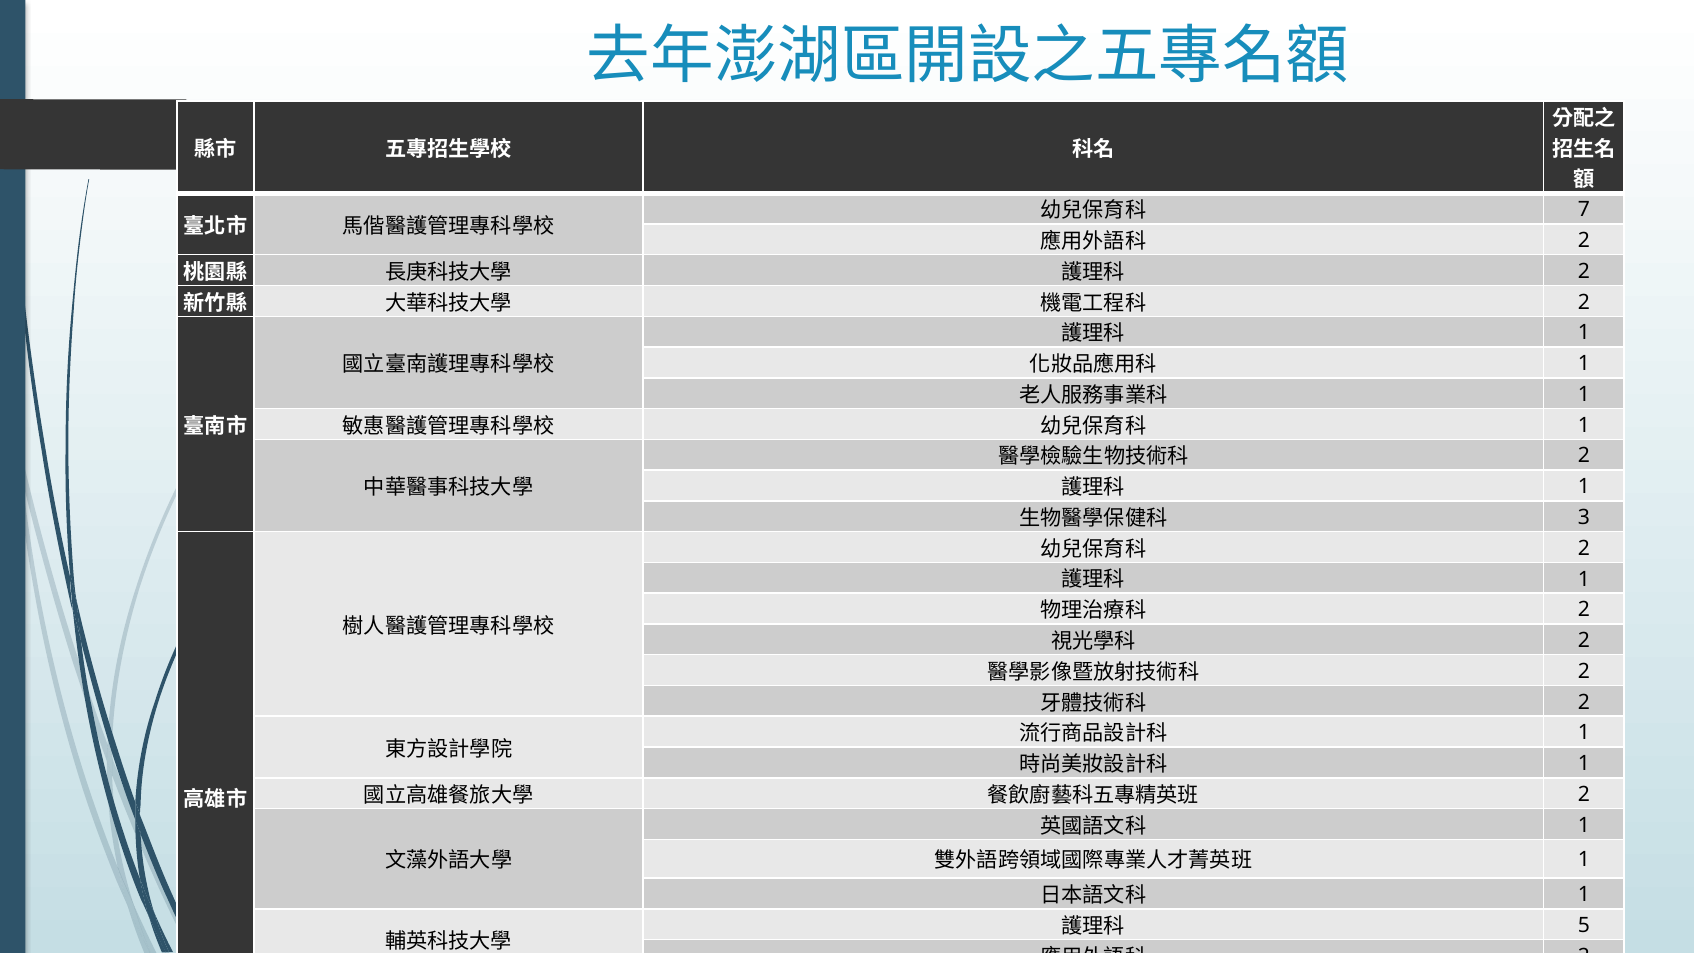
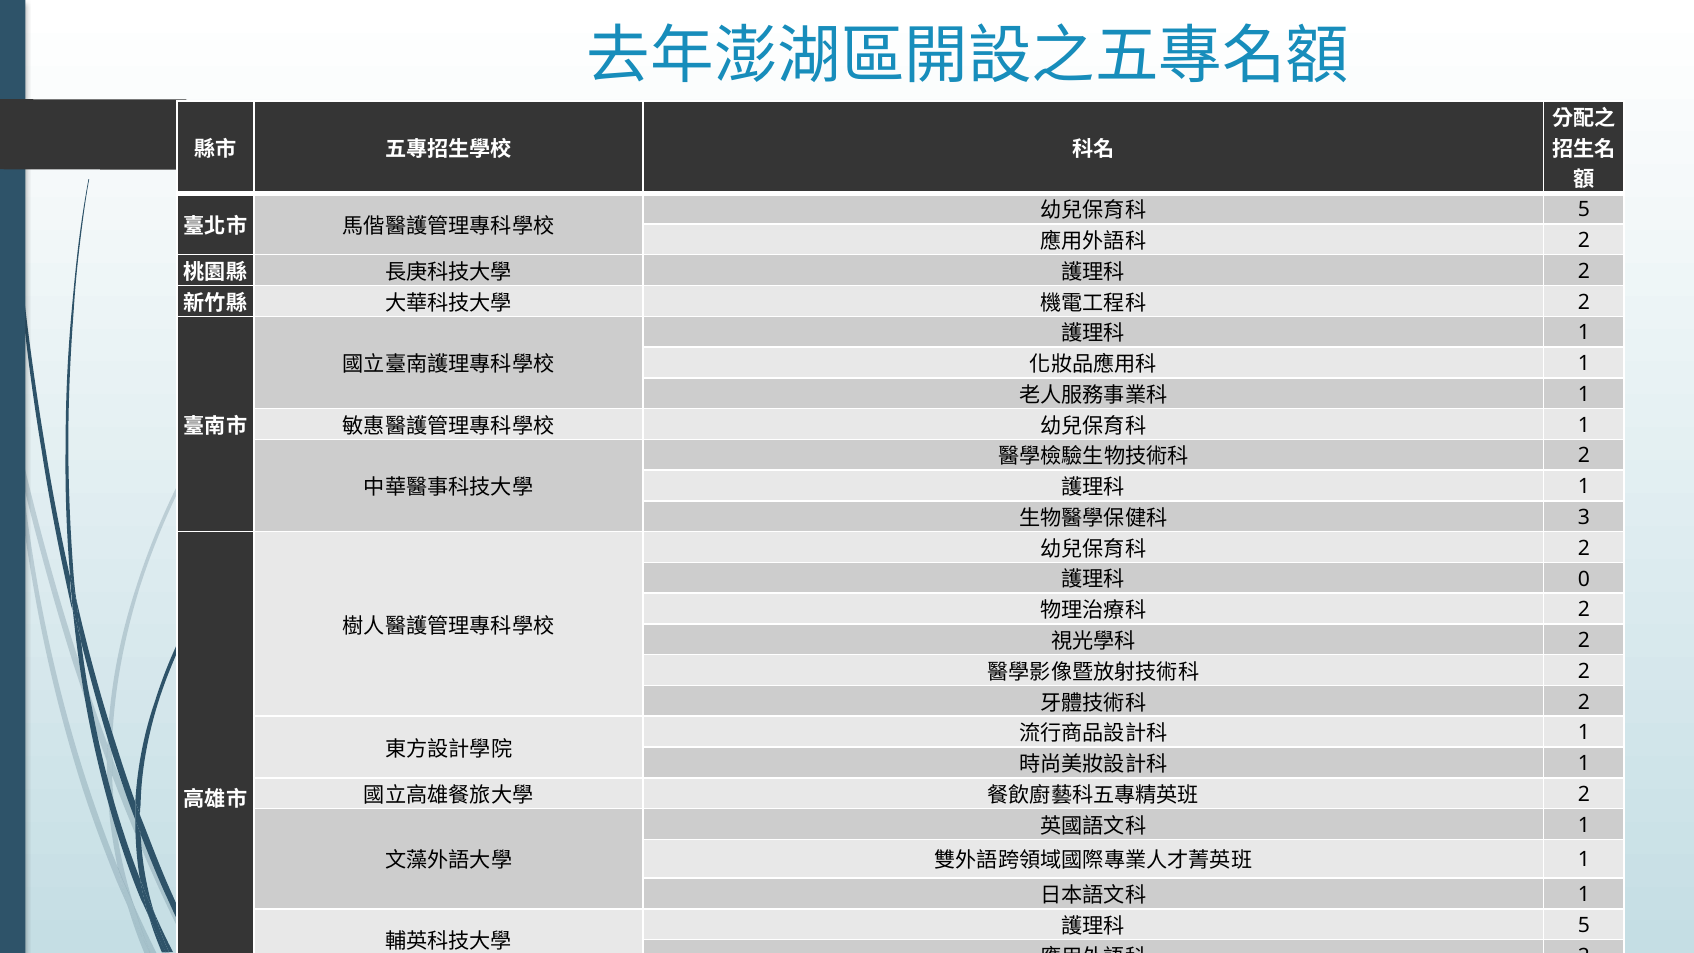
7: 7 -> 5 (1584, 210)
1: 1 -> 0 (1584, 579)
